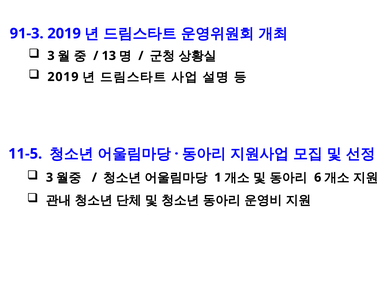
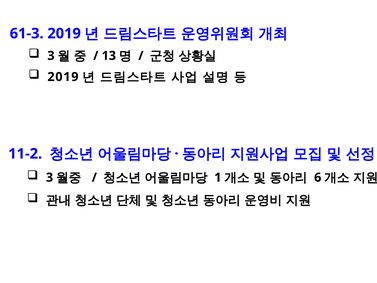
91-3: 91-3 -> 61-3 (27, 33)
11-5: 11-5 -> 11-2 (25, 154)
